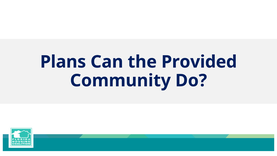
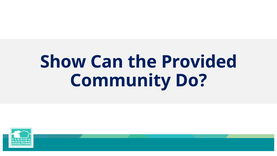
Plans: Plans -> Show (63, 62)
